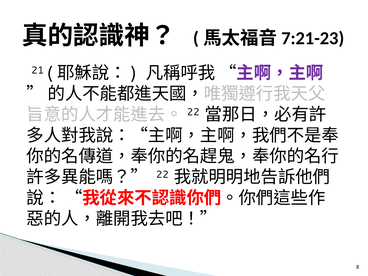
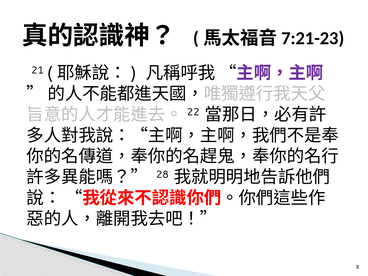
22: 22 -> 28 (162, 174)
